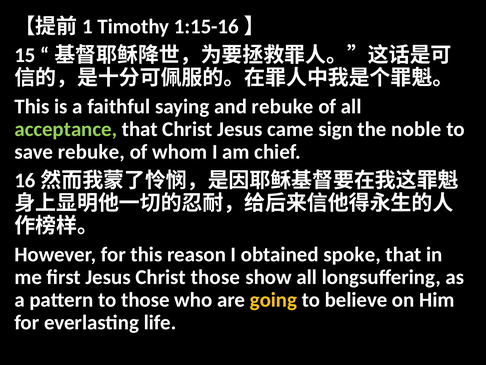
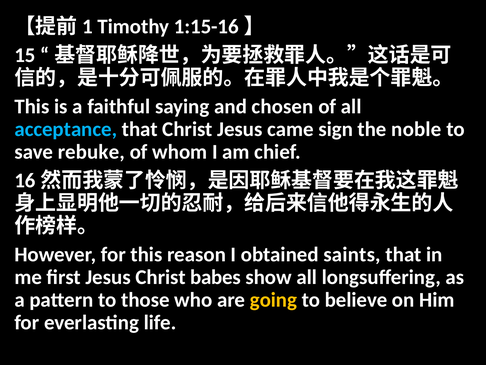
and rebuke: rebuke -> chosen (283, 106)
acceptance colour: light green -> light blue (66, 129)
spoke: spoke -> saints (352, 254)
Christ those: those -> babes (216, 277)
